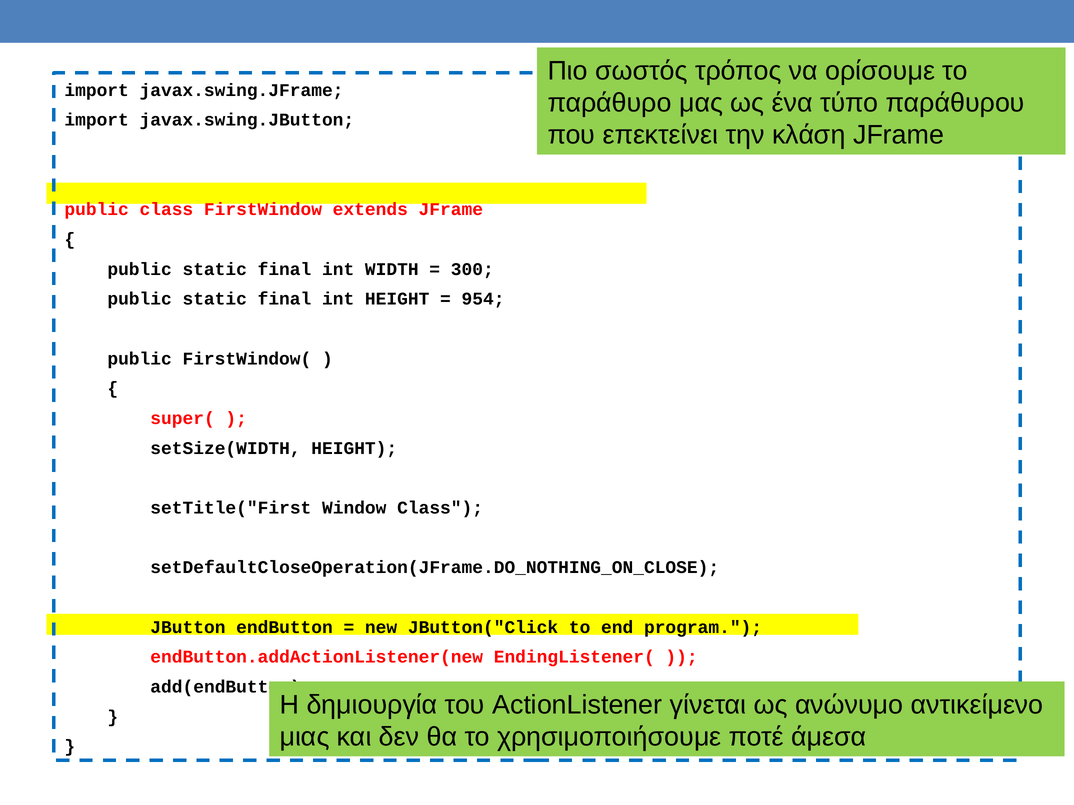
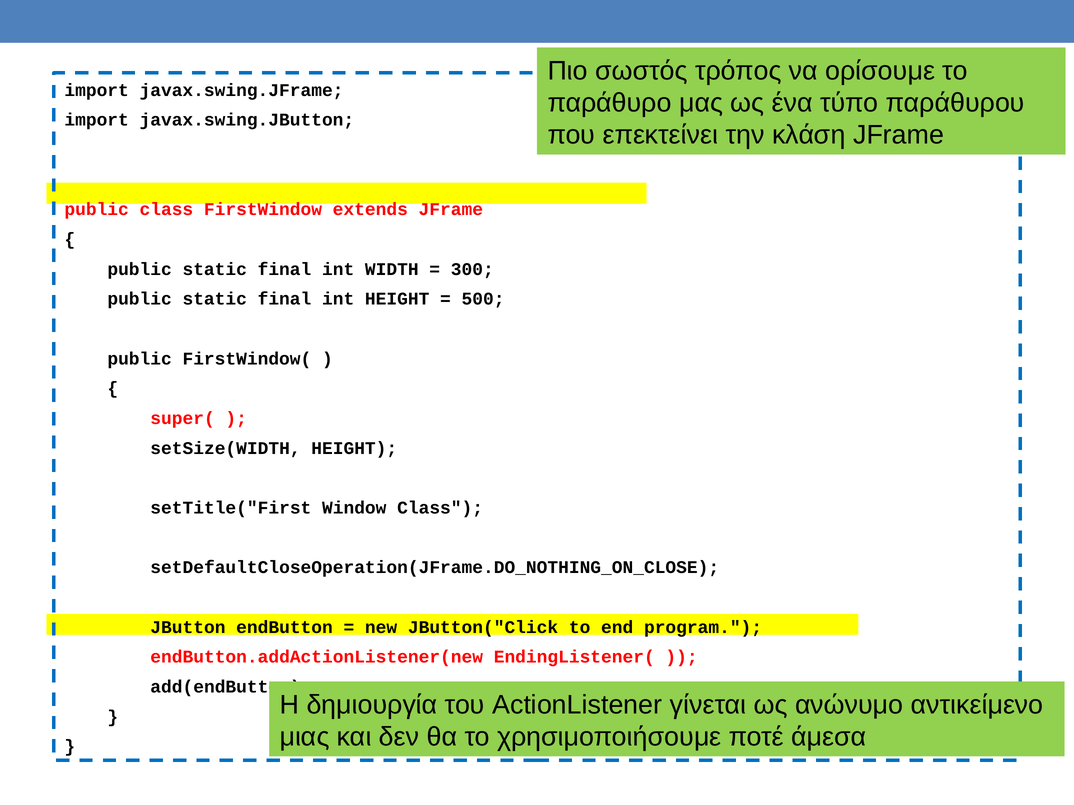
954: 954 -> 500 (483, 299)
